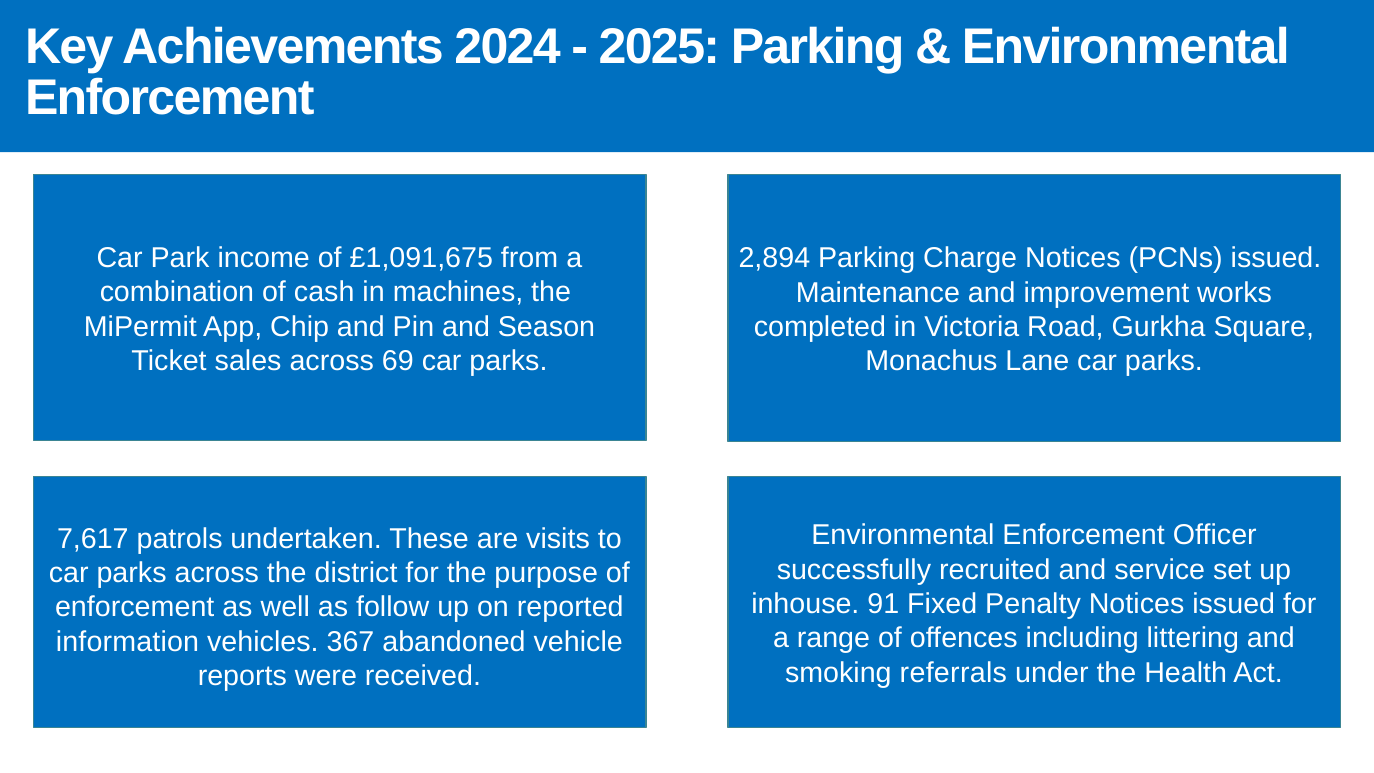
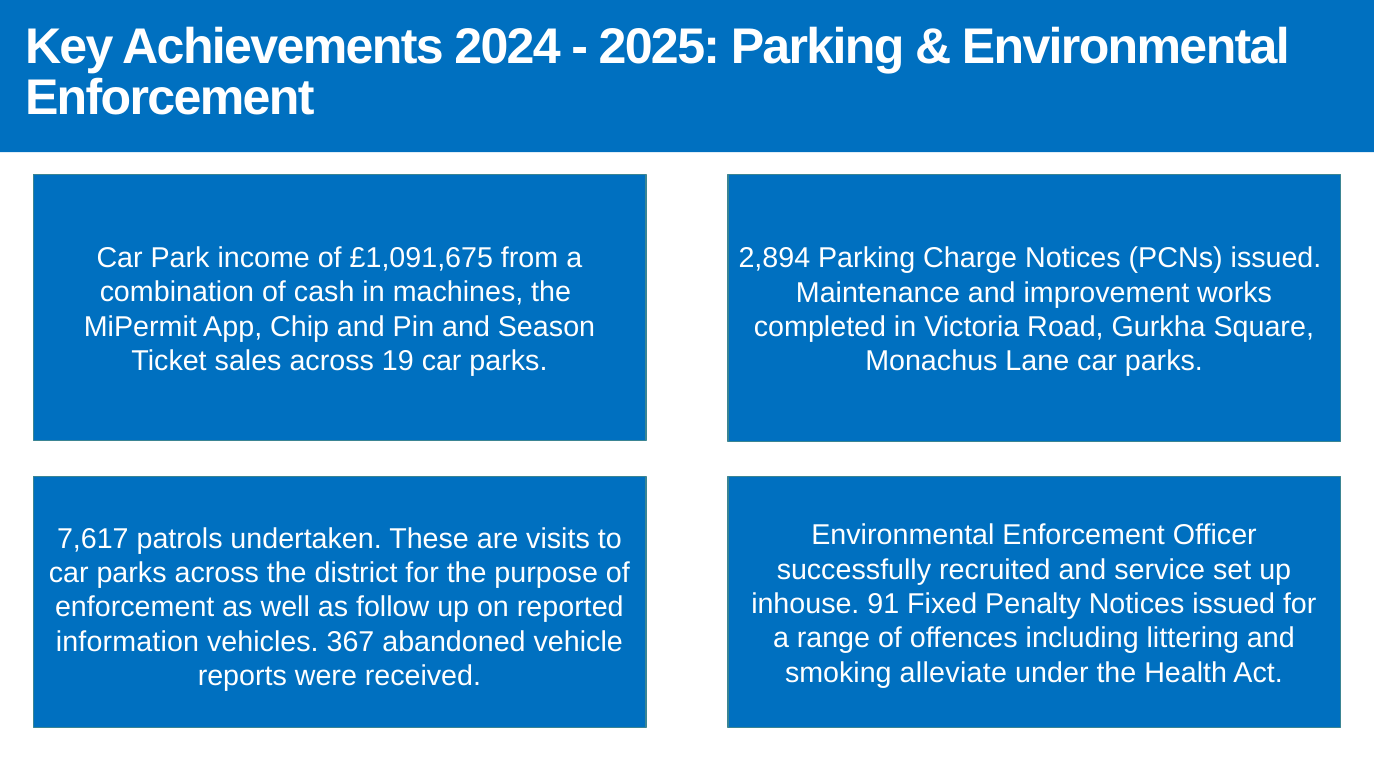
69: 69 -> 19 (398, 361)
referrals: referrals -> alleviate (953, 673)
